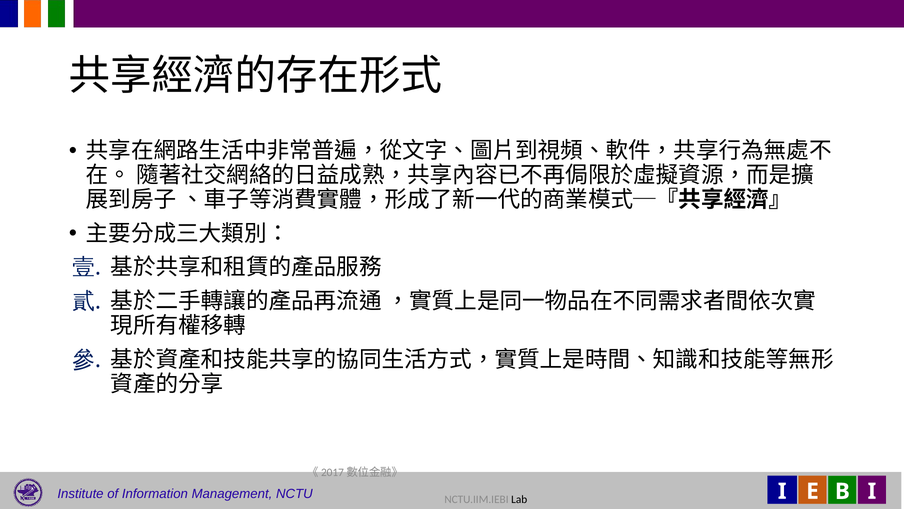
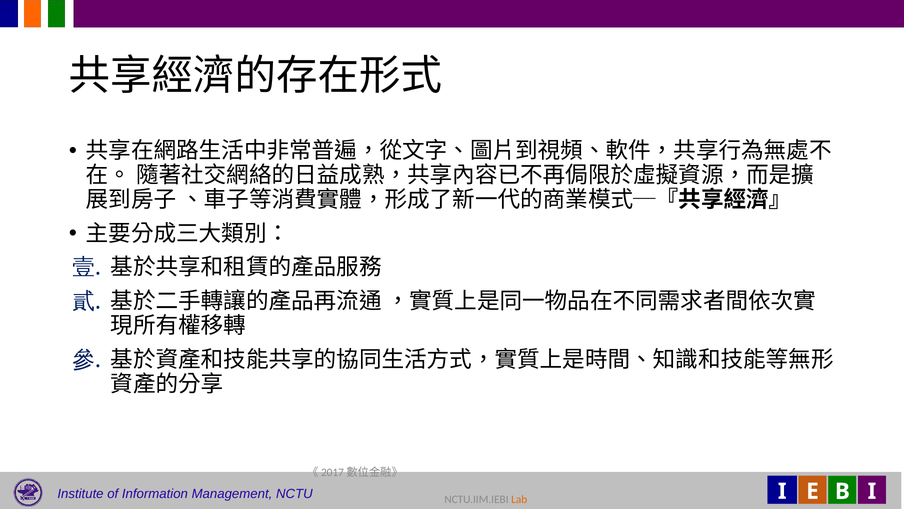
Lab colour: black -> orange (519, 499)
